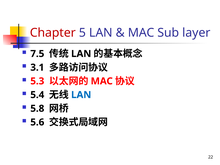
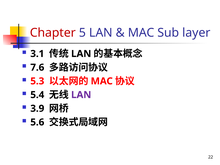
7.5: 7.5 -> 3.1 (37, 54)
3.1: 3.1 -> 7.6 (37, 67)
LAN colour: blue -> purple (81, 95)
5.8: 5.8 -> 3.9 (37, 109)
